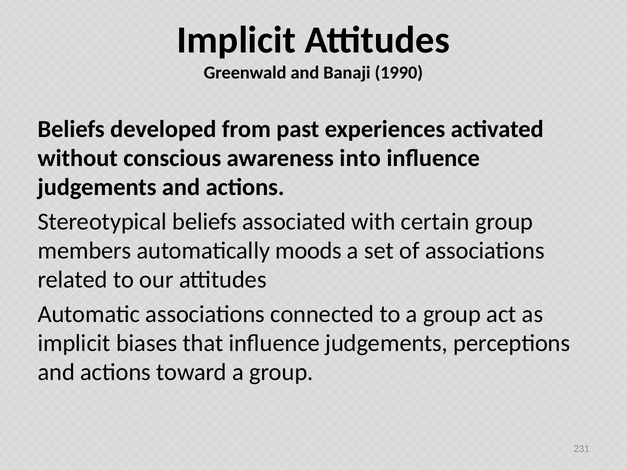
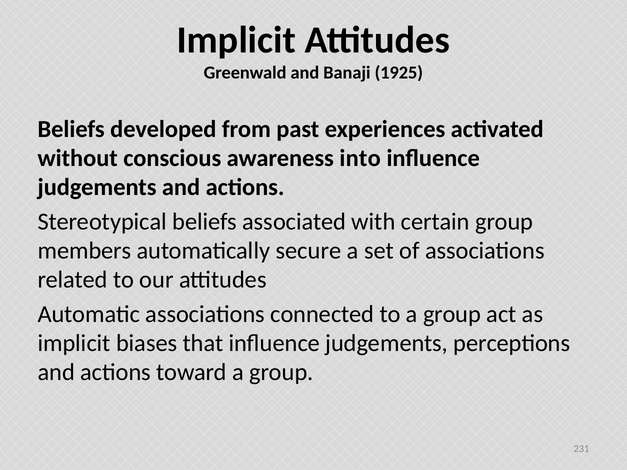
1990: 1990 -> 1925 (399, 73)
moods: moods -> secure (309, 251)
